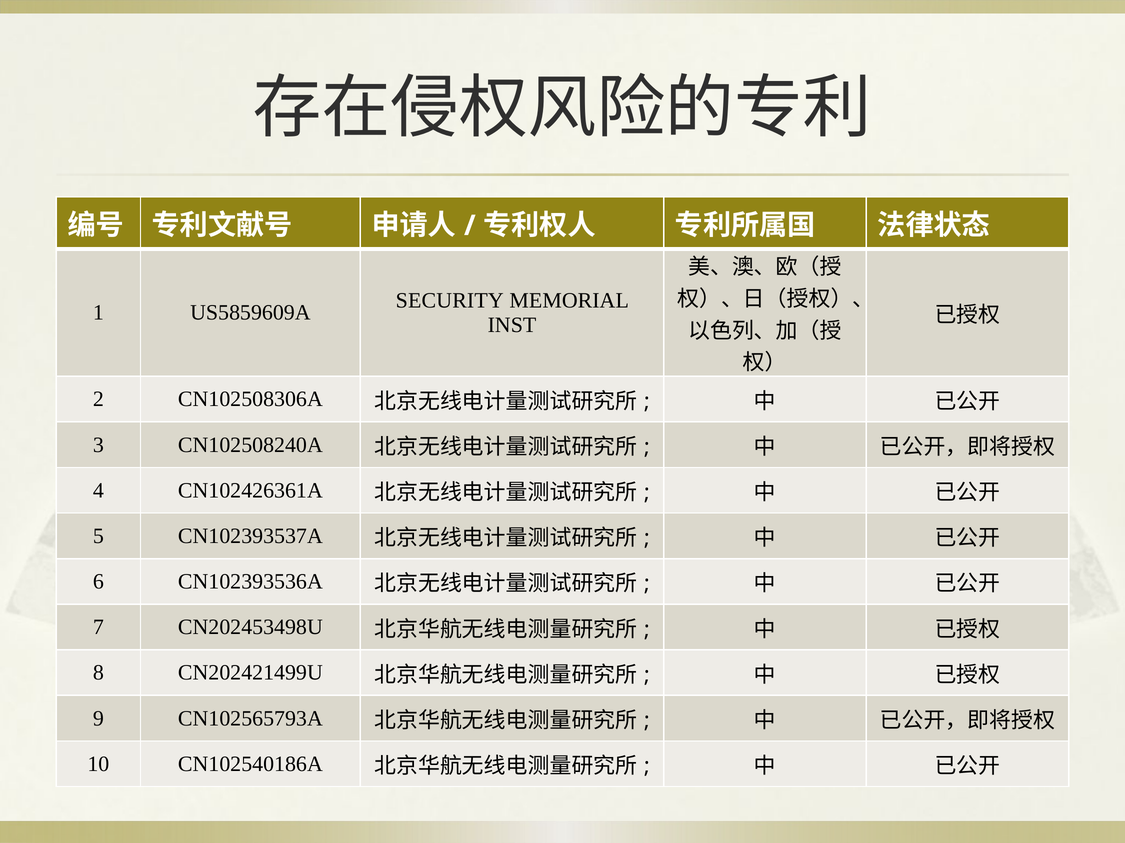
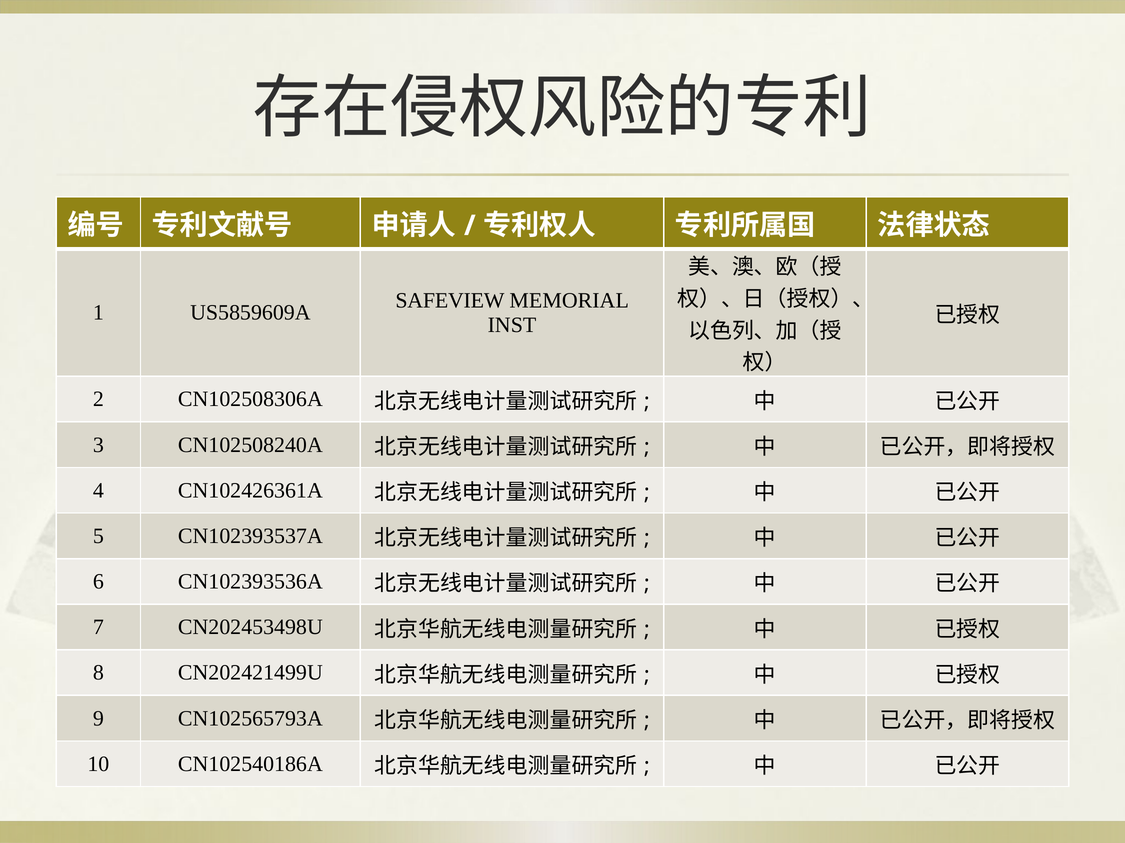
SECURITY: SECURITY -> SAFEVIEW (450, 301)
